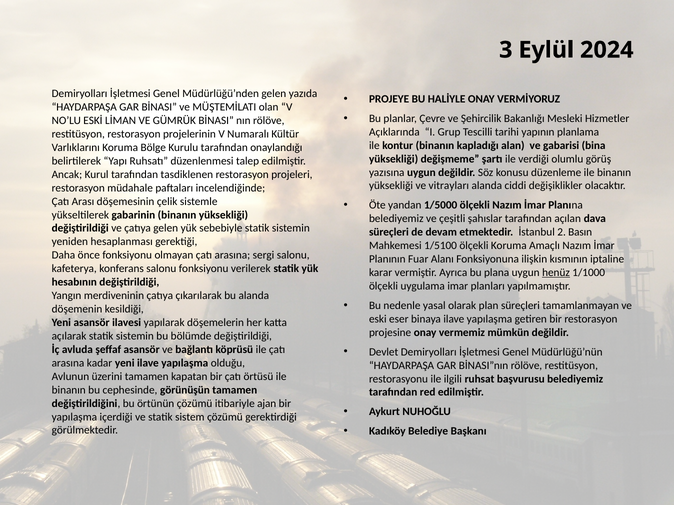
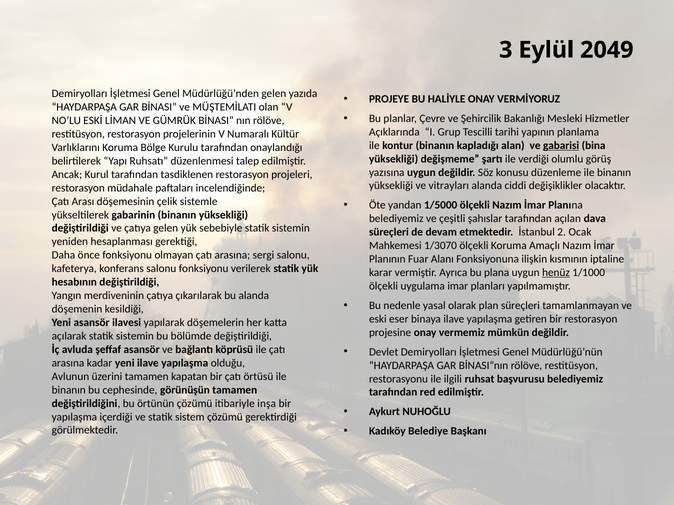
2024: 2024 -> 2049 (607, 50)
gabarisi underline: none -> present (561, 146)
Basın: Basın -> Ocak (580, 232)
1/5100: 1/5100 -> 1/3070 (441, 246)
ajan: ajan -> inşa (267, 404)
